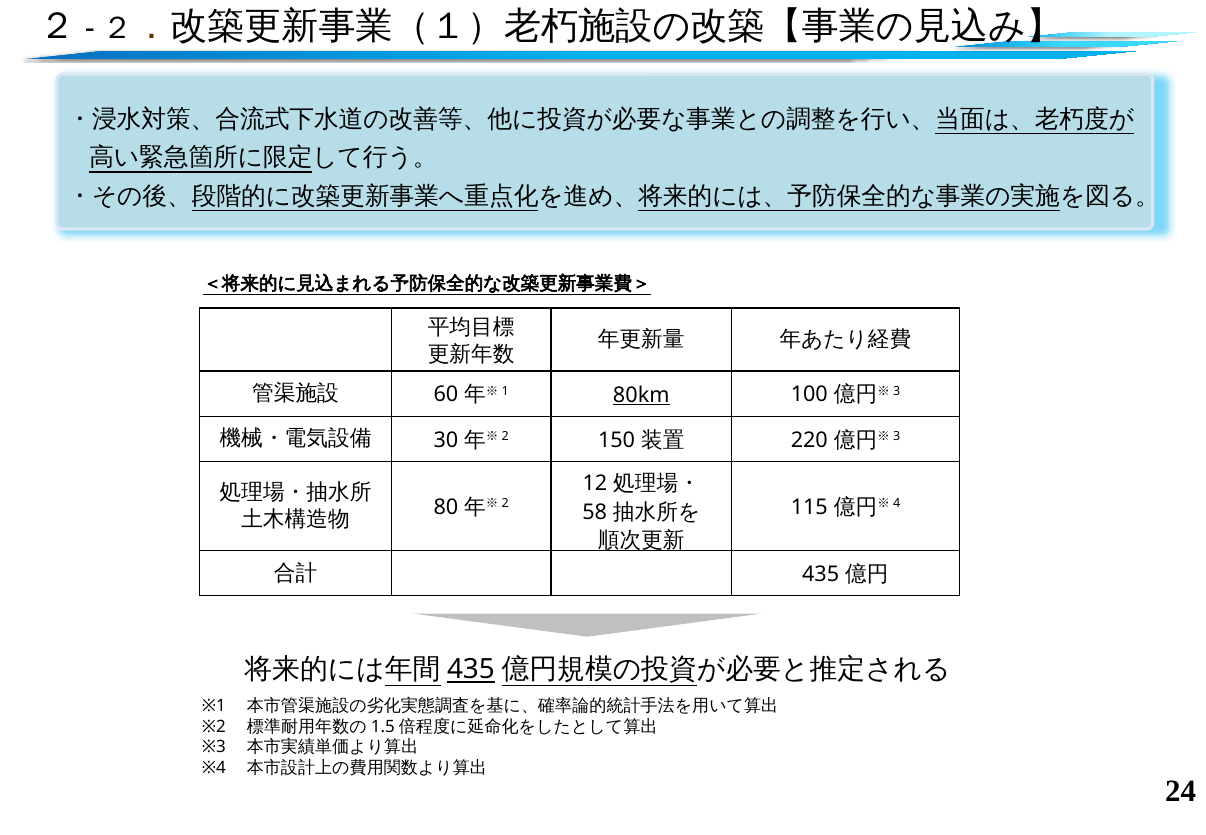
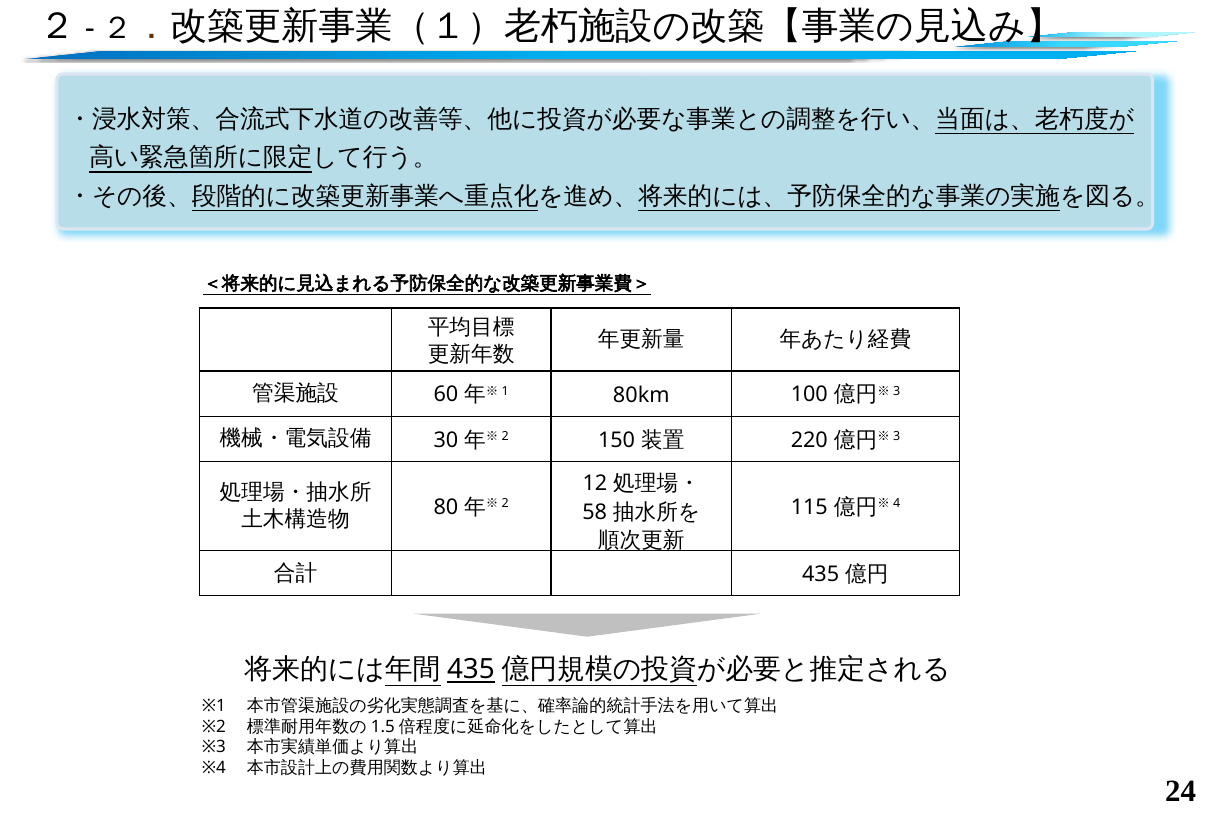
80km underline: present -> none (641, 395)
